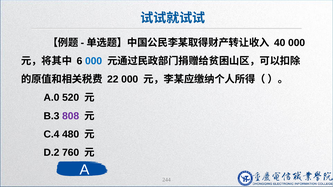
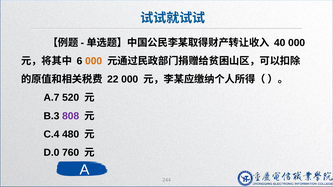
000 colour: blue -> orange (94, 61)
A.0: A.0 -> A.7 (51, 98)
D.2: D.2 -> D.0 (51, 153)
